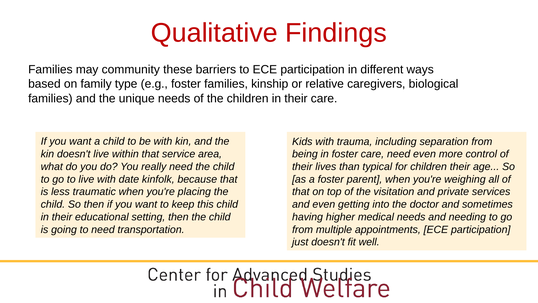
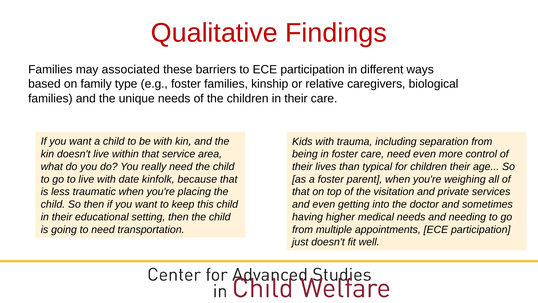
community: community -> associated (131, 70)
